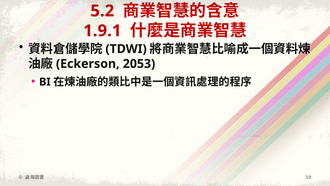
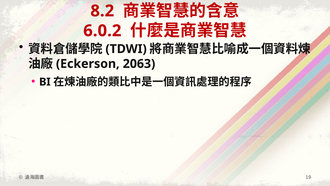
5.2: 5.2 -> 8.2 (102, 11)
1.9.1: 1.9.1 -> 6.0.2 (102, 31)
2053: 2053 -> 2063 (139, 64)
